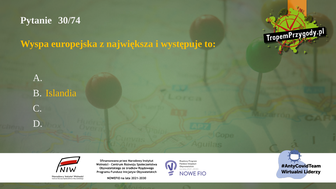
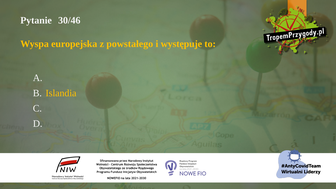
30/74: 30/74 -> 30/46 (69, 20)
największa: największa -> powstałego (130, 44)
